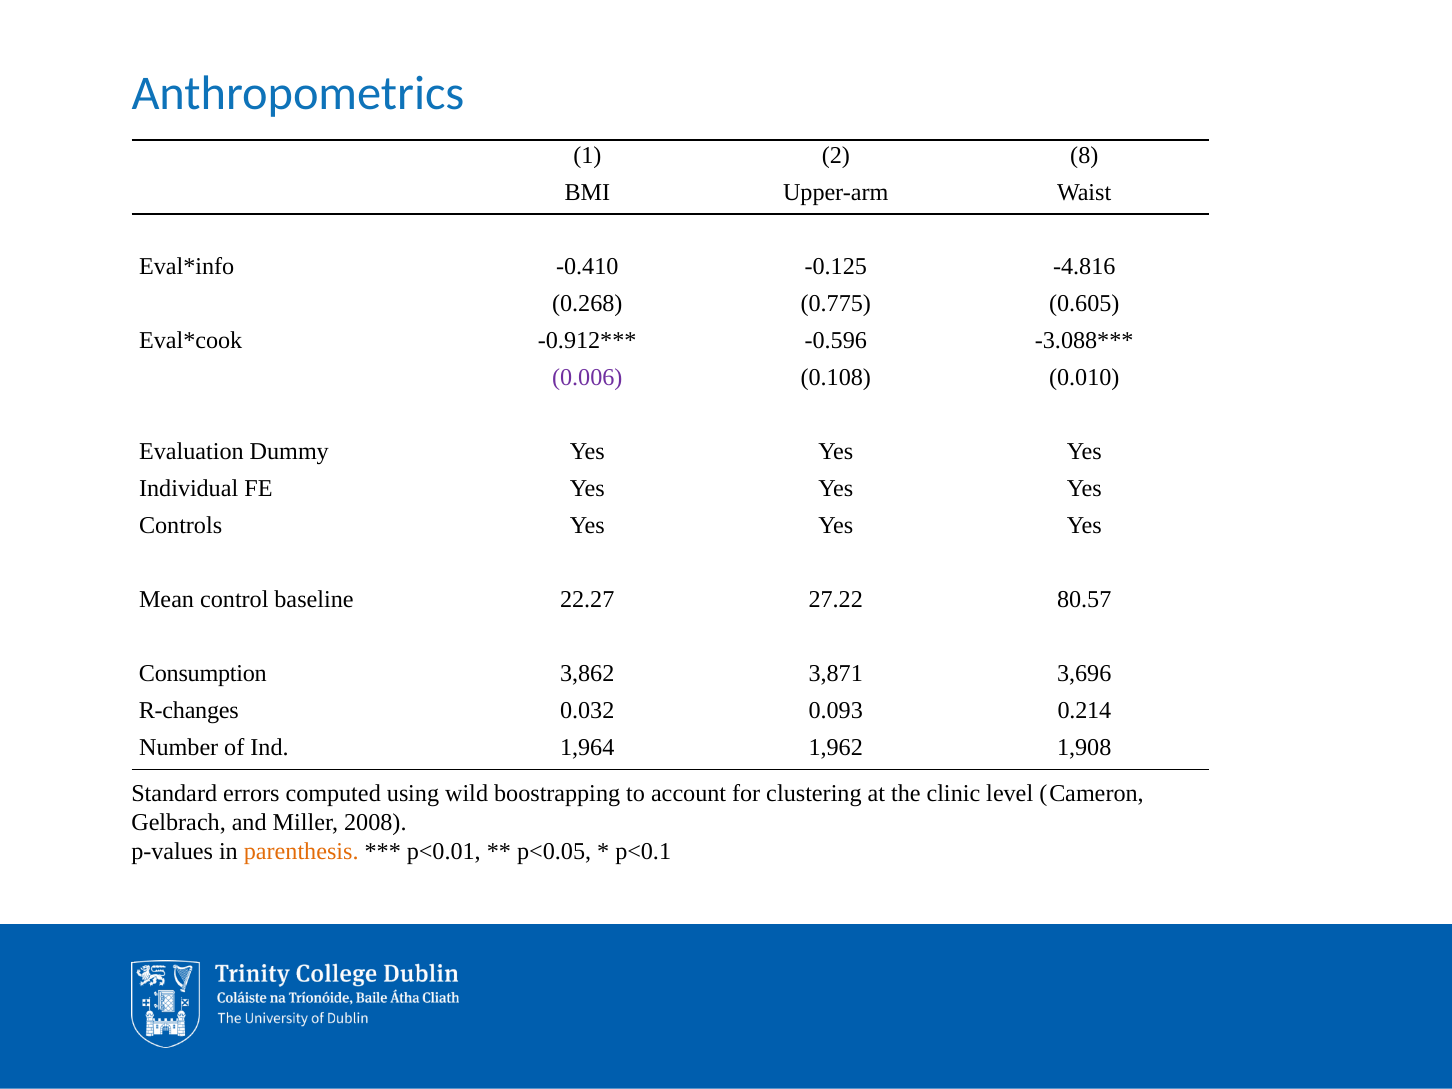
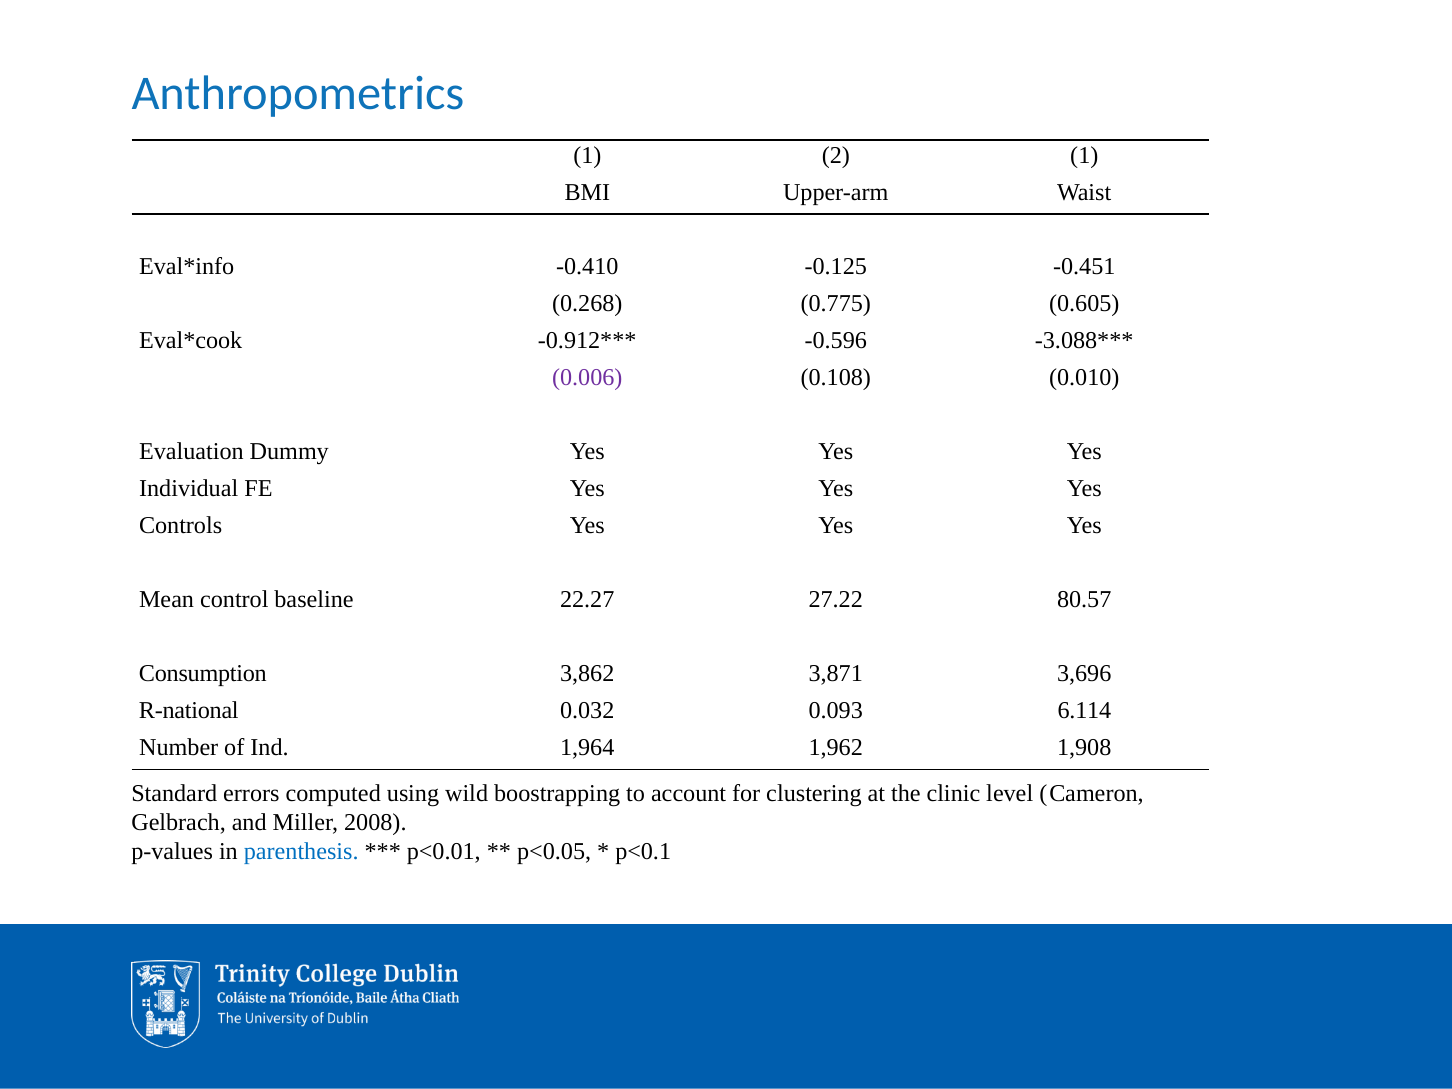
2 8: 8 -> 1 (1084, 155)
-4.816: -4.816 -> -0.451 (1084, 266)
R-changes: R-changes -> R-national (189, 711)
0.214: 0.214 -> 6.114 (1084, 711)
parenthesis colour: orange -> blue (301, 851)
